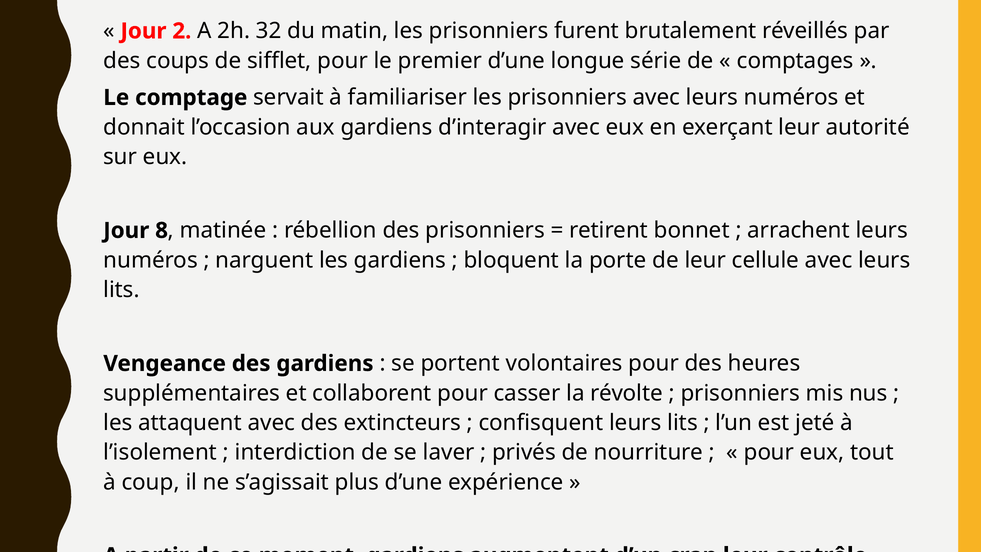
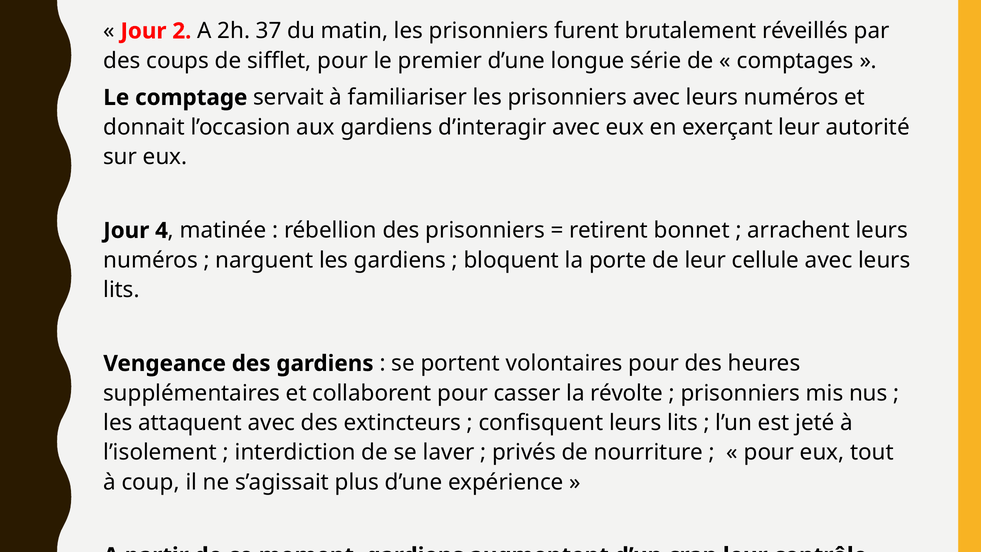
32: 32 -> 37 (269, 31)
8: 8 -> 4 (162, 230)
